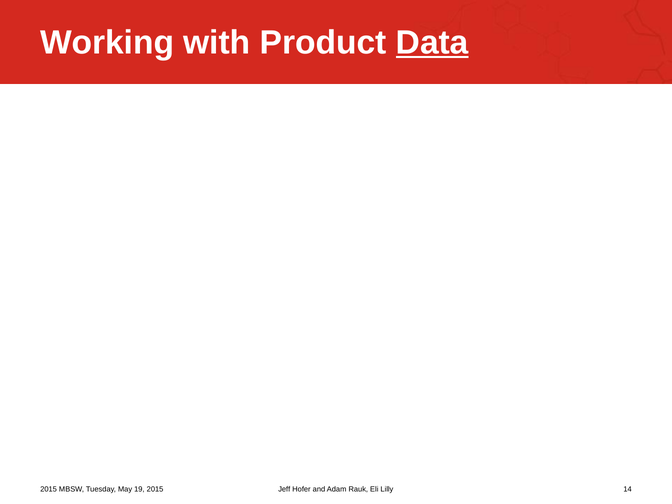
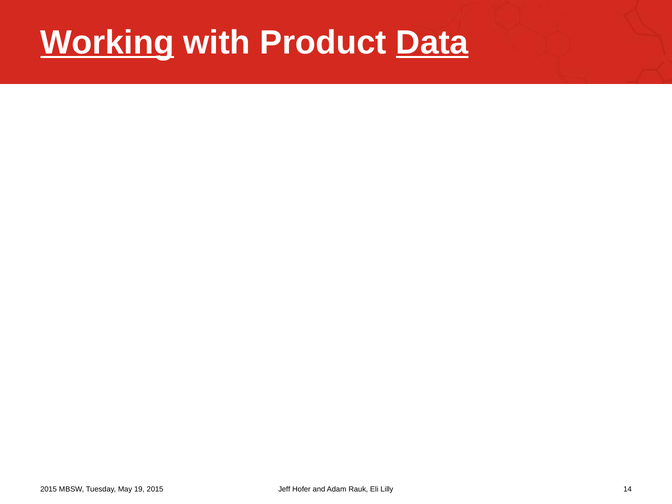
Working underline: none -> present (107, 42)
